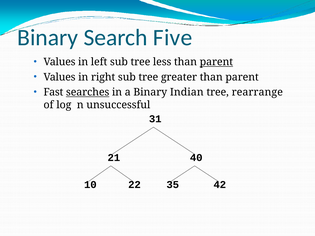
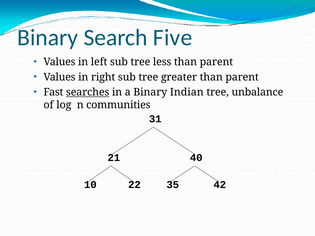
parent underline: present -> none (216, 62)
rearrange: rearrange -> unbalance (257, 92)
unsuccessful: unsuccessful -> communities (118, 105)
